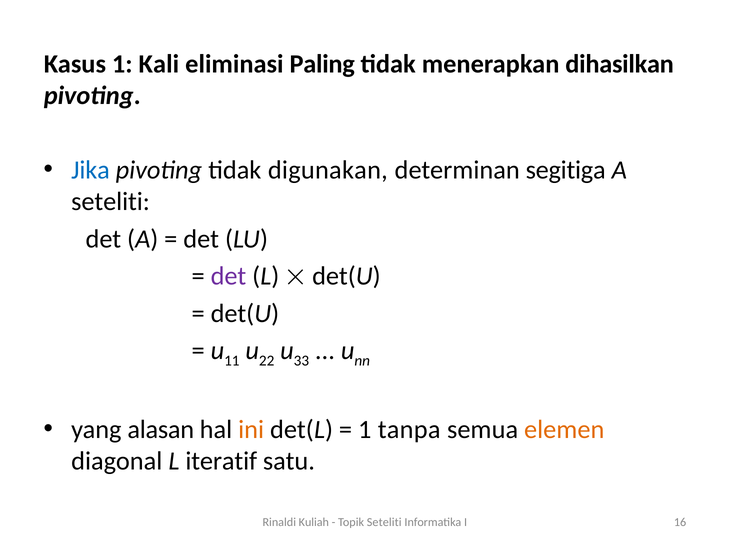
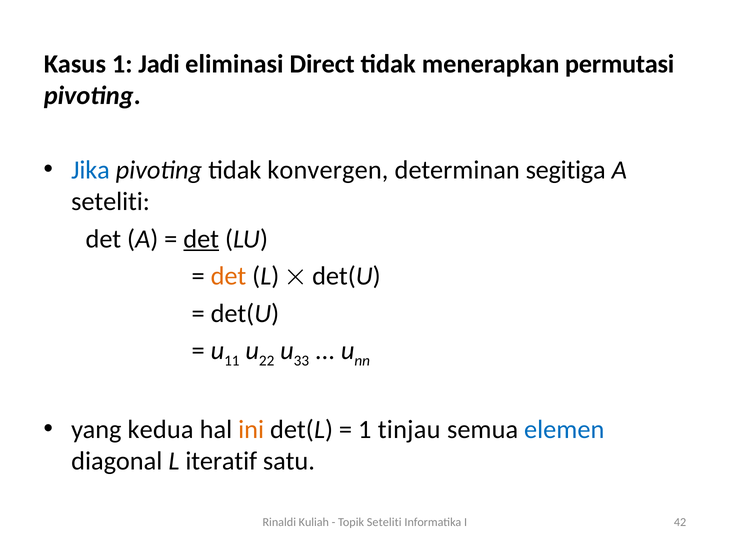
Kali: Kali -> Jadi (159, 64)
Paling: Paling -> Direct (322, 64)
dihasilkan: dihasilkan -> permutasi (620, 64)
digunakan: digunakan -> konvergen (328, 170)
det underline: none -> present (201, 239)
det colour: purple -> orange (228, 276)
alasan: alasan -> kedua (161, 430)
tanpa: tanpa -> tinjau (409, 430)
elemen colour: orange -> blue (564, 430)
16: 16 -> 42 (680, 523)
